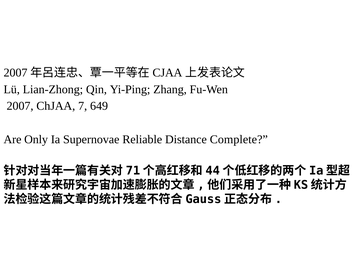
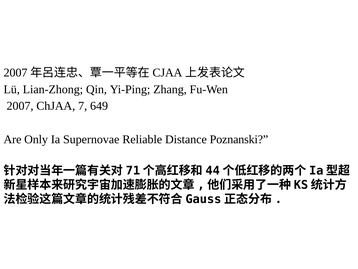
Complete: Complete -> Poznanski (239, 139)
